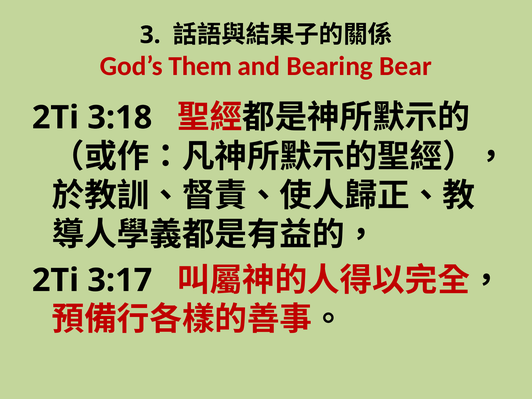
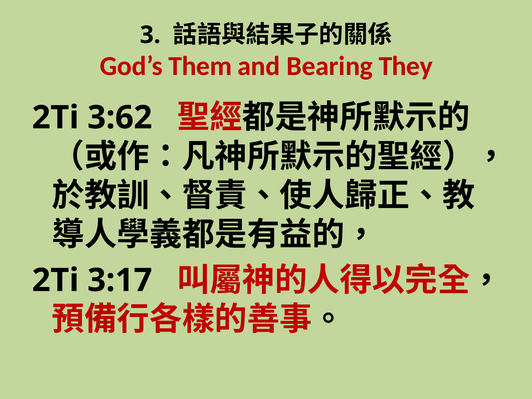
Bear: Bear -> They (406, 66)
3:18: 3:18 -> 3:62 (120, 118)
